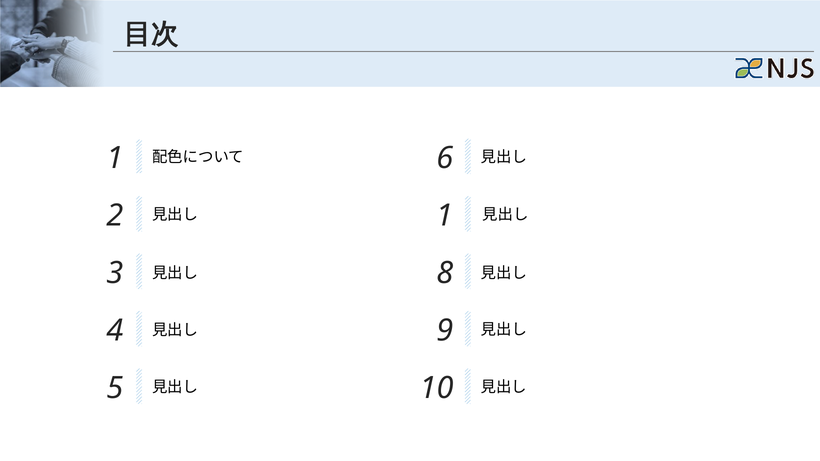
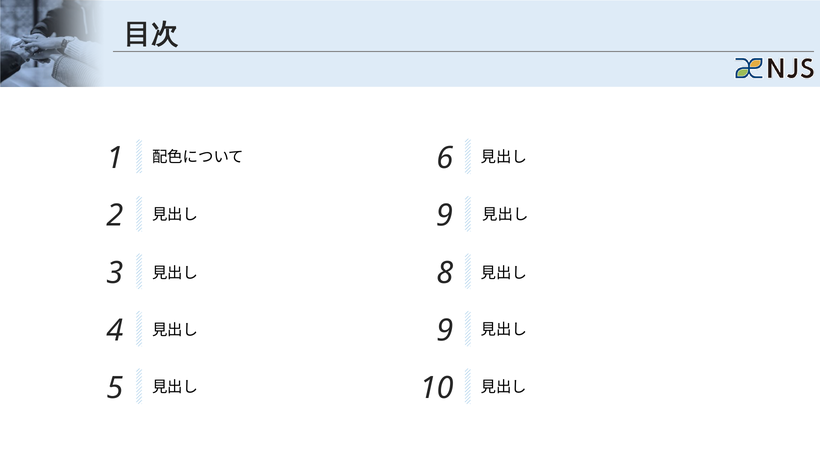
2 1: 1 -> 9 (444, 216)
